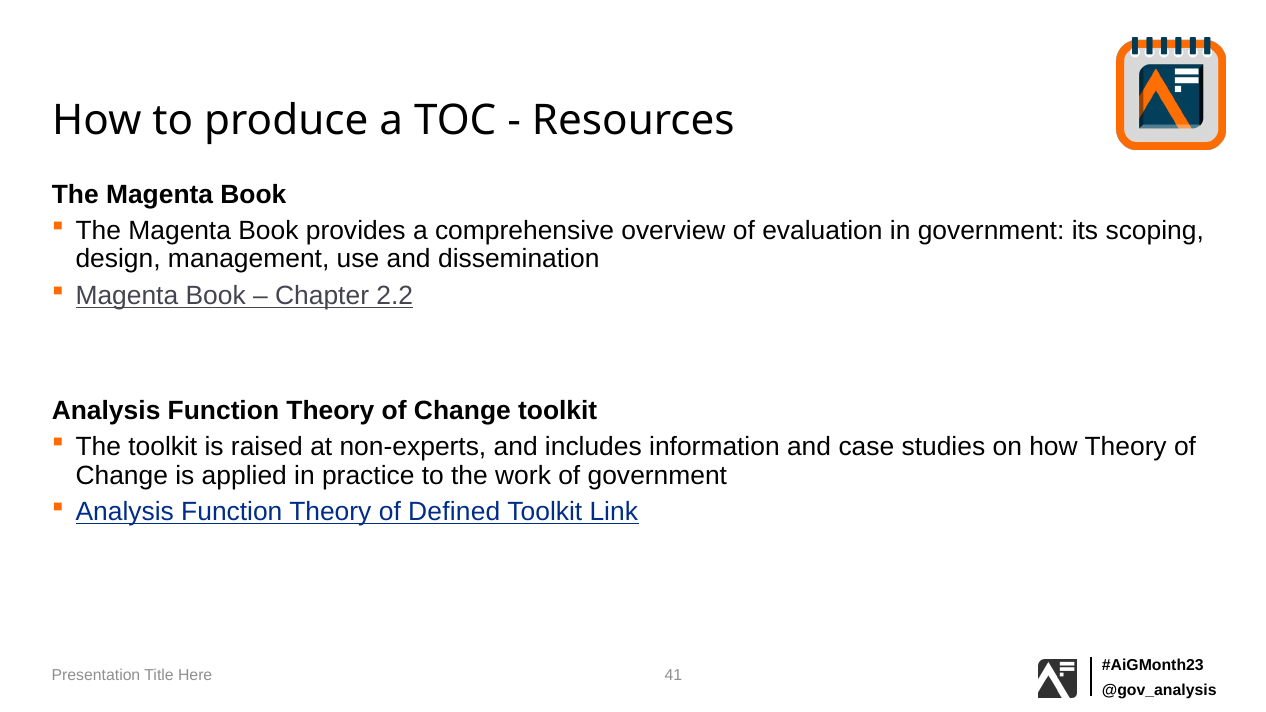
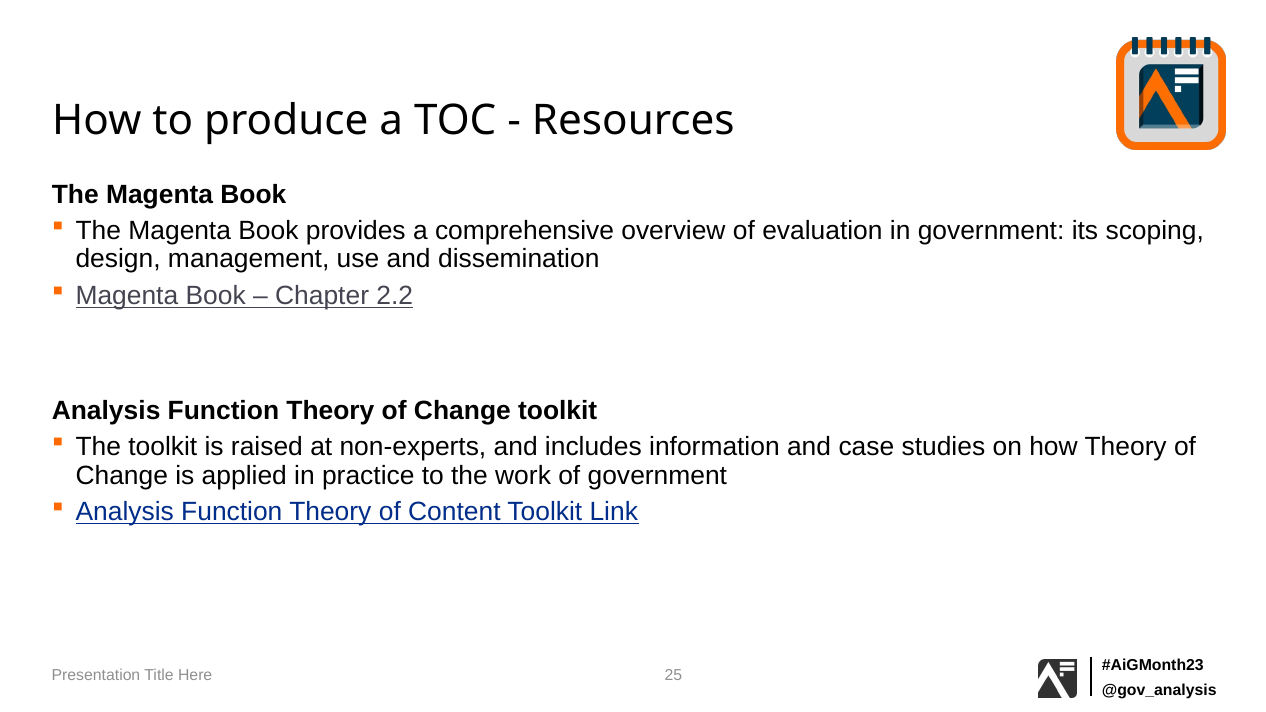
Defined: Defined -> Content (454, 512)
41: 41 -> 25 (673, 675)
